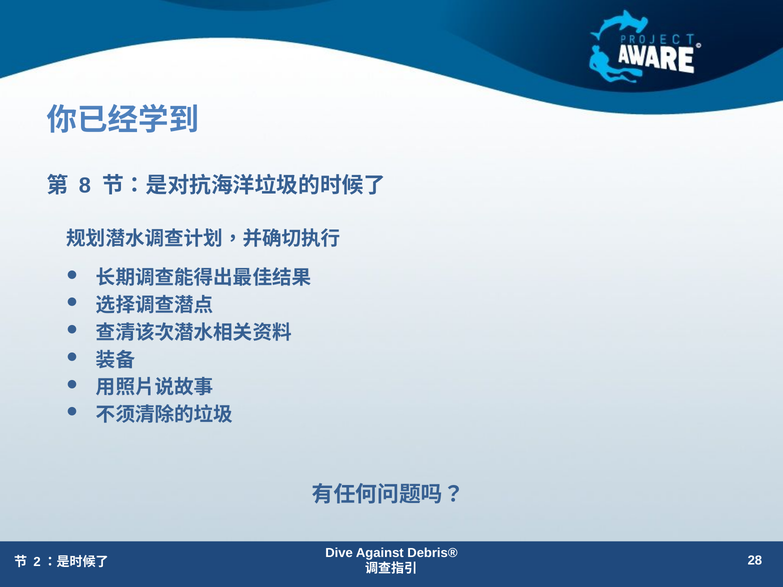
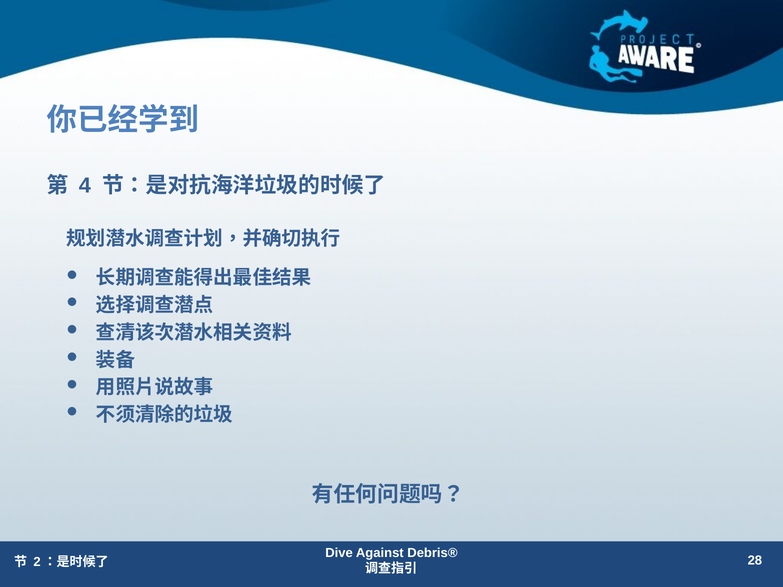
8: 8 -> 4 (85, 186)
